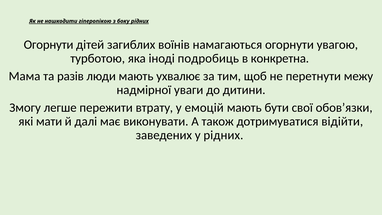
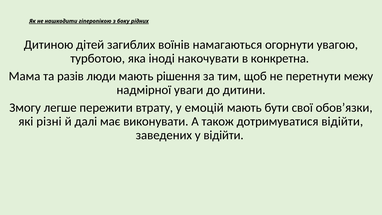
Огорнути: Огорнути -> Дитиною (49, 45)
подробиць: подробиць -> накочувати (208, 58)
ухвалює: ухвалює -> рішення (178, 76)
мати: мати -> різні (49, 121)
у рідних: рідних -> відійти (224, 135)
